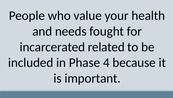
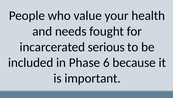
related: related -> serious (106, 47)
4: 4 -> 6 (106, 62)
